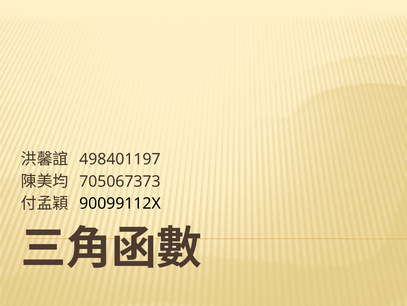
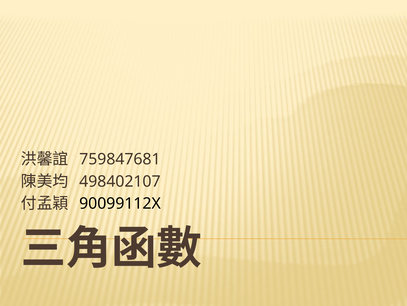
498401197: 498401197 -> 759847681 (120, 159)
705067373: 705067373 -> 498402107 (120, 181)
